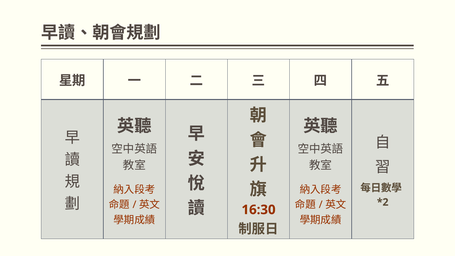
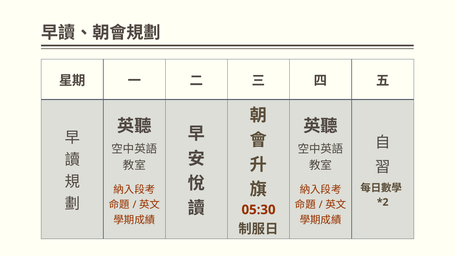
16:30: 16:30 -> 05:30 (259, 210)
